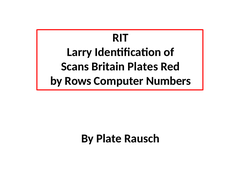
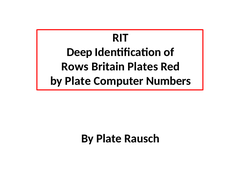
Larry: Larry -> Deep (80, 52)
Scans: Scans -> Rows (75, 67)
Rows: Rows -> Plate (78, 81)
